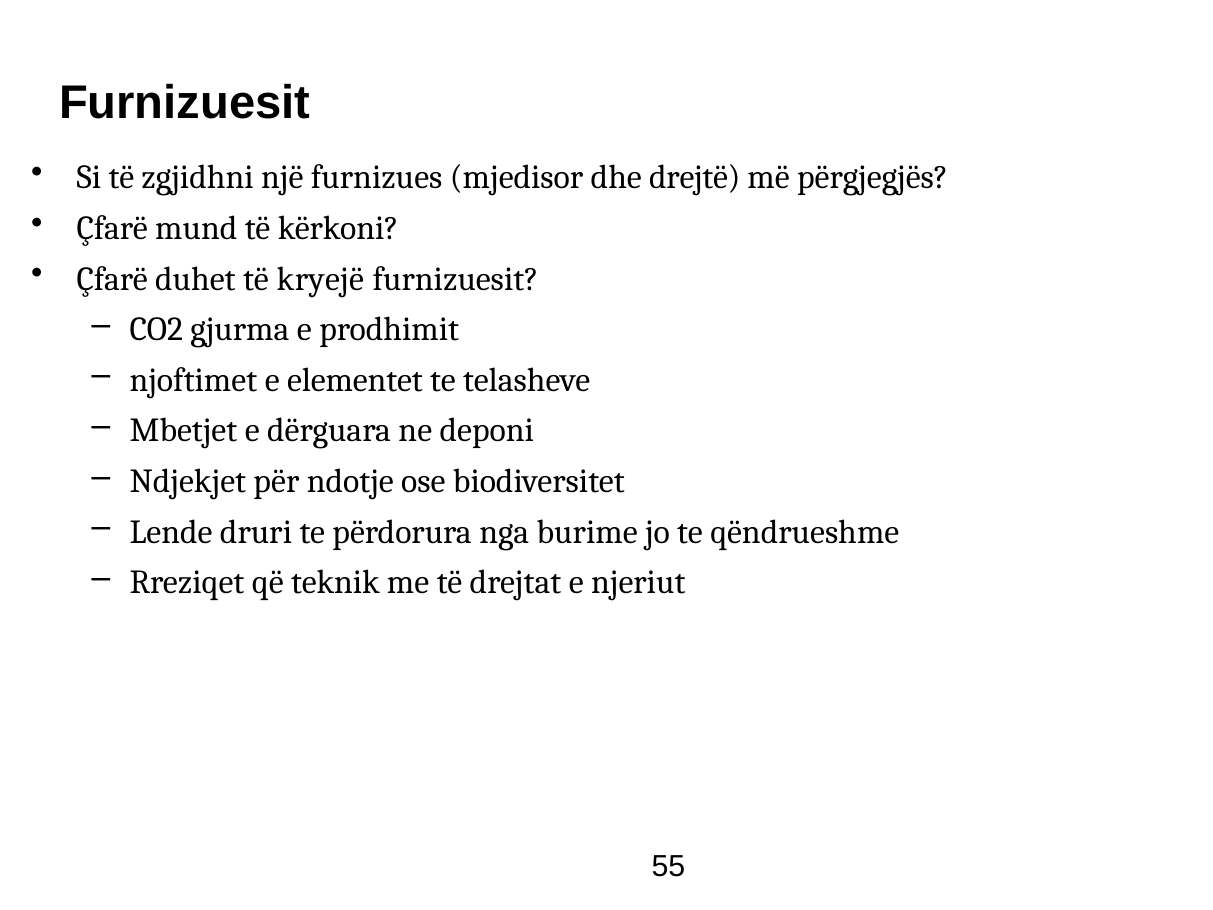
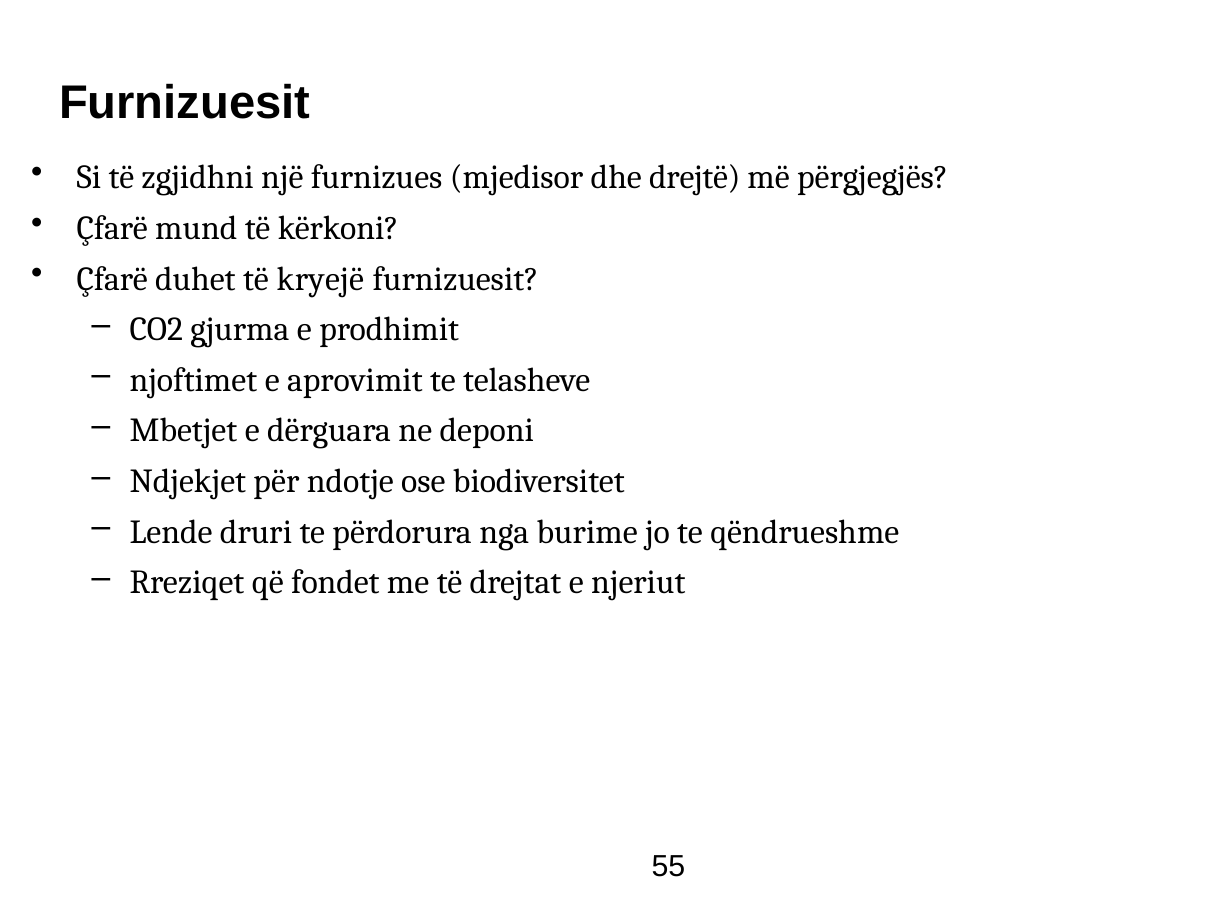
elementet: elementet -> aprovimit (355, 380)
teknik: teknik -> fondet (335, 582)
